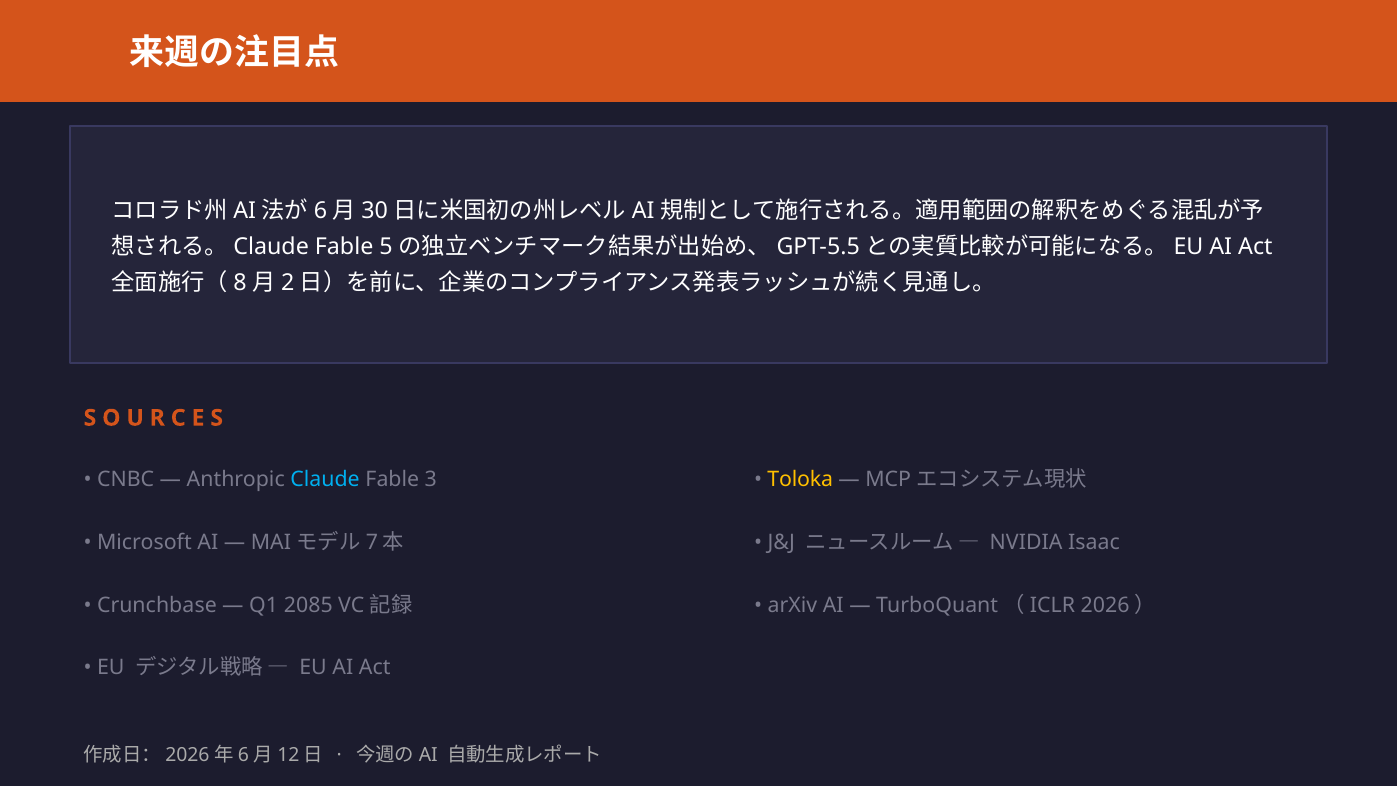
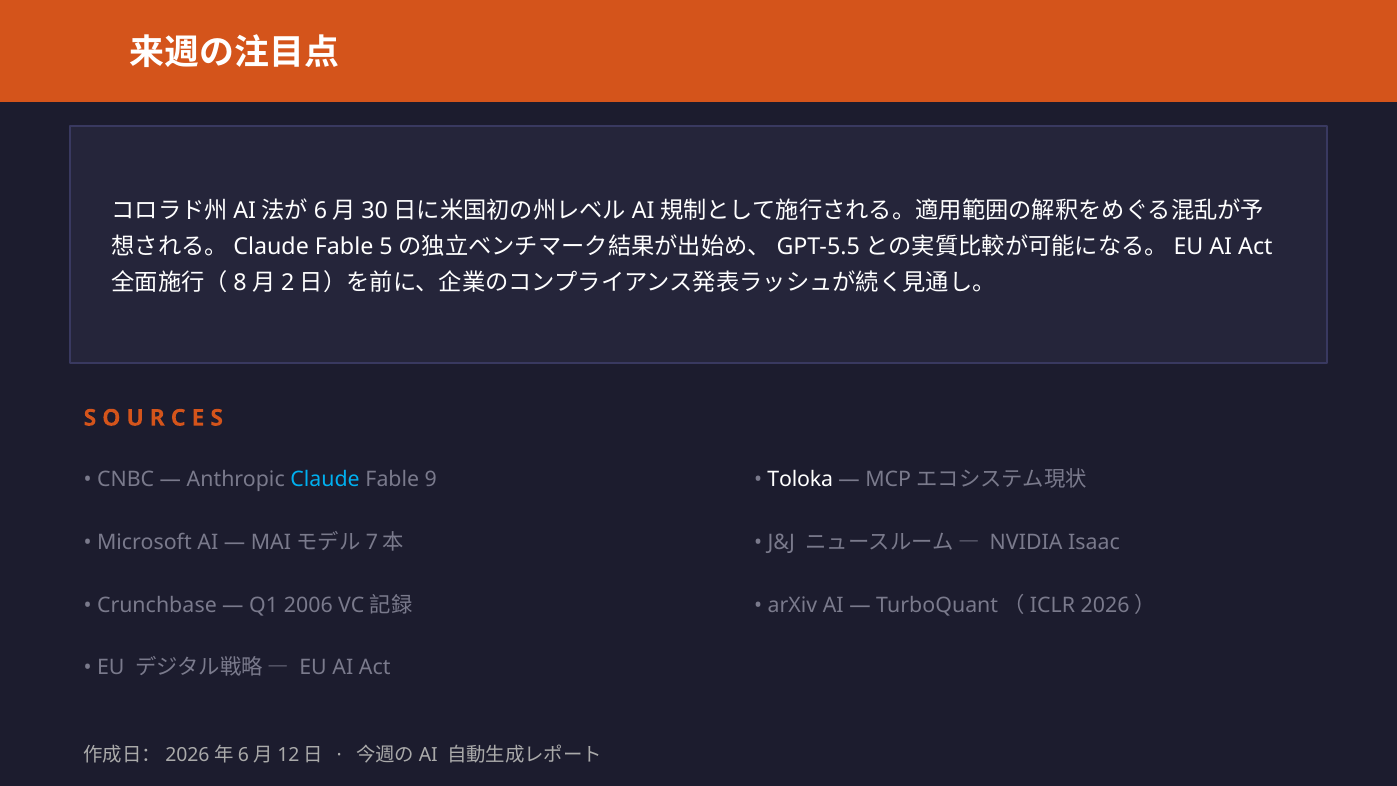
3: 3 -> 9 (431, 479)
Toloka colour: yellow -> white (800, 479)
2085: 2085 -> 2006 (308, 605)
